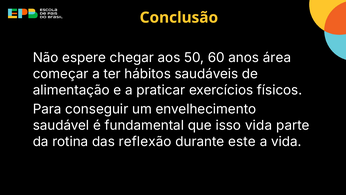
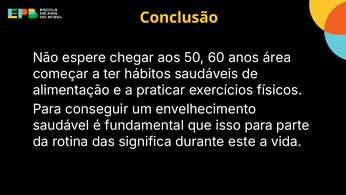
isso vida: vida -> para (259, 125)
reflexão: reflexão -> significa (145, 141)
